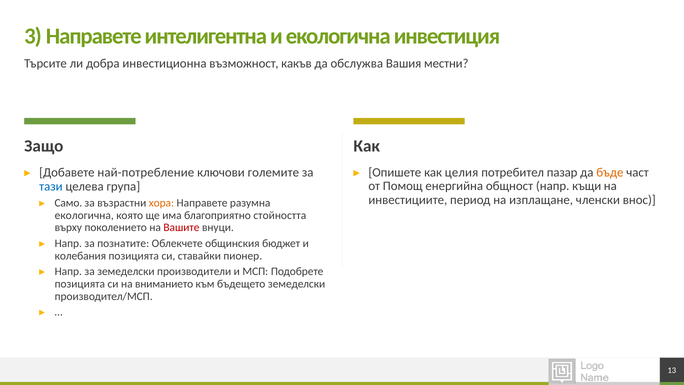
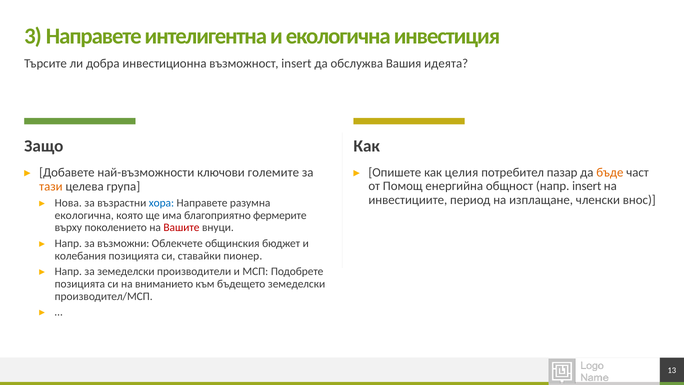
възможност какъв: какъв -> insert (296, 63)
местни: местни -> идеята (446, 63)
най-потребление: най-потребление -> най-възможности (146, 172)
напр къщи: къщи -> insert (587, 186)
тази colour: blue -> orange (51, 186)
Само: Само -> Нова (68, 203)
хора colour: orange -> blue (161, 203)
стойността: стойността -> фермерите (280, 215)
познатите: познатите -> възможни (123, 243)
